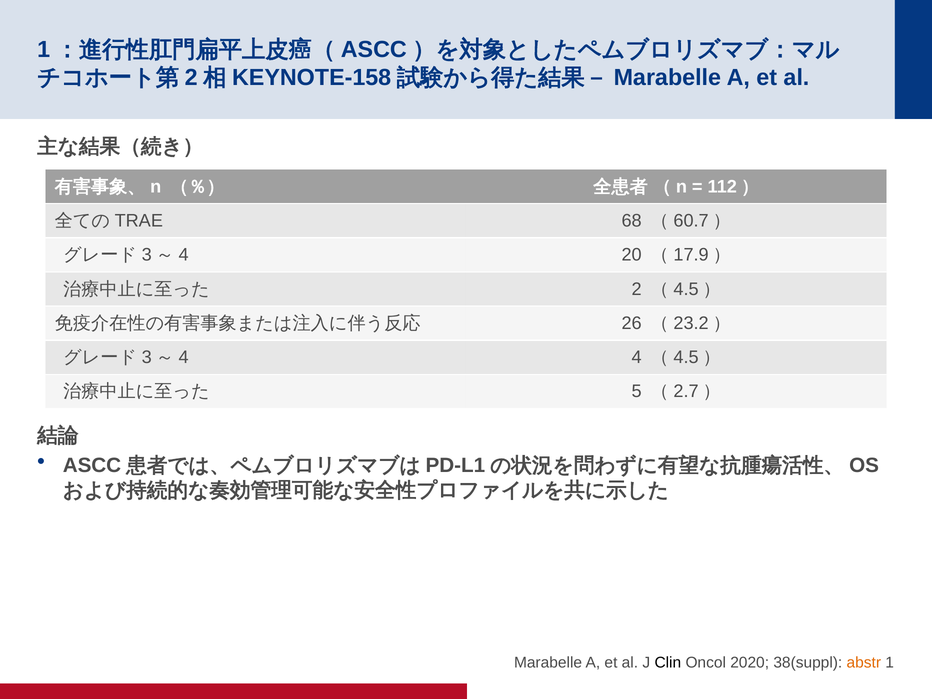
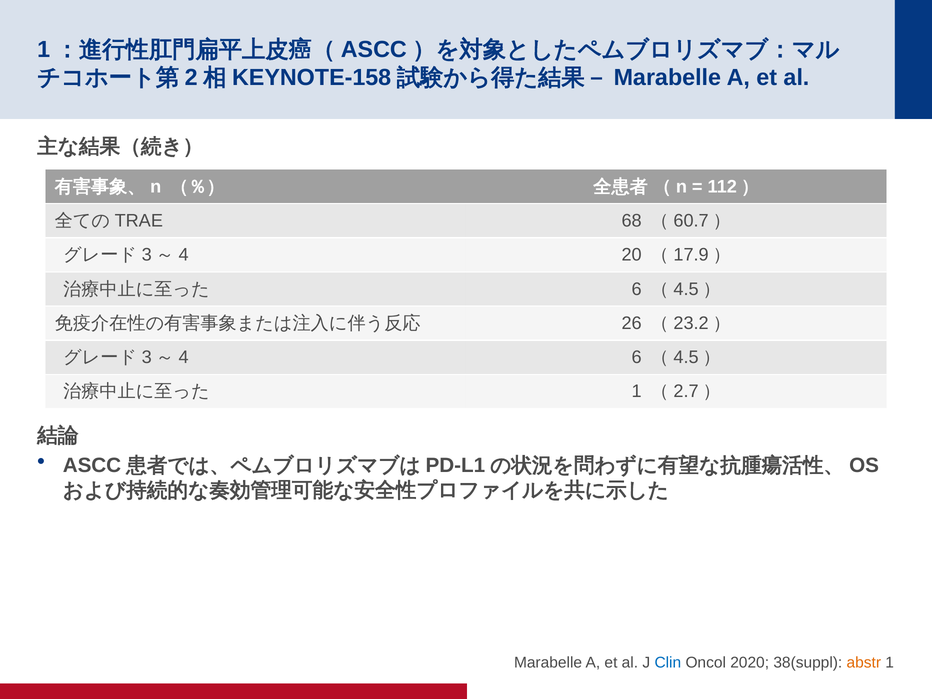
2: 2 -> 6 (637, 289)
4: 4 -> 6 (637, 357)
5: 5 -> 1 (637, 392)
Clin colour: black -> blue (668, 663)
